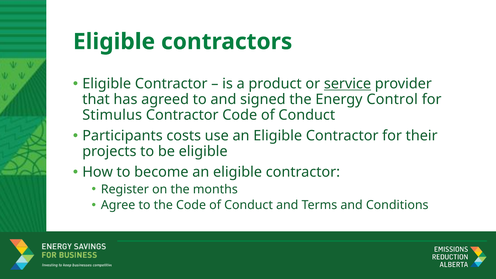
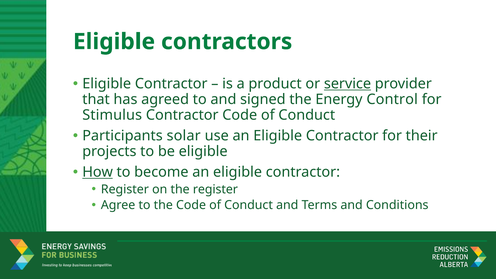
costs: costs -> solar (184, 136)
How underline: none -> present (98, 172)
the months: months -> register (215, 189)
